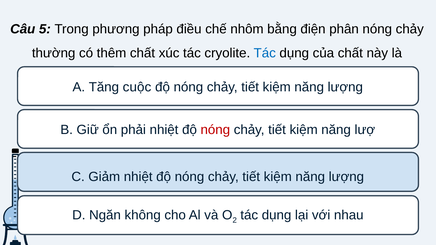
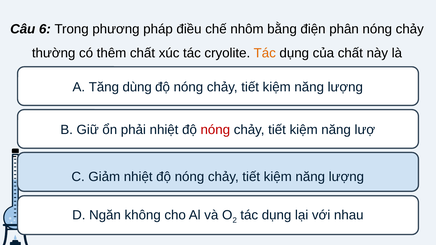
5: 5 -> 6 (45, 29)
Tác colour: blue -> orange (265, 53)
cuộc: cuộc -> dùng (137, 87)
